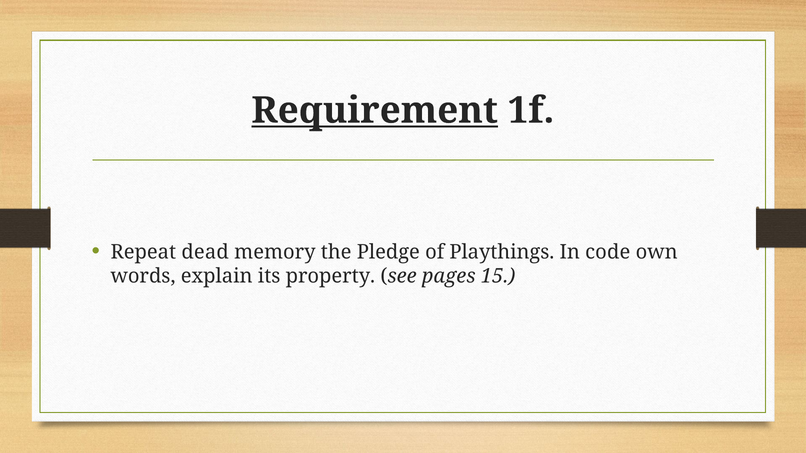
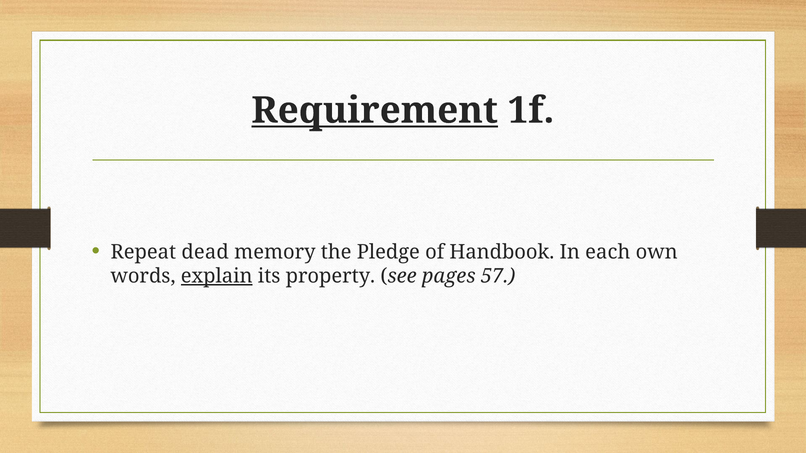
Playthings: Playthings -> Handbook (502, 252)
code: code -> each (608, 252)
explain underline: none -> present (217, 276)
15: 15 -> 57 (498, 276)
